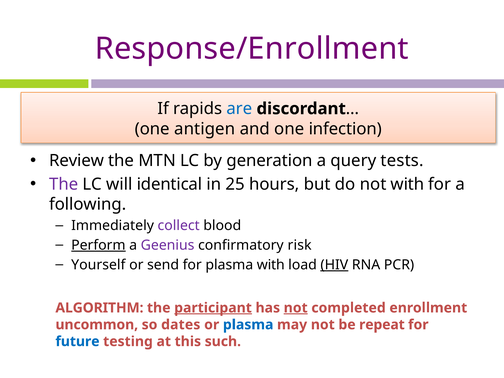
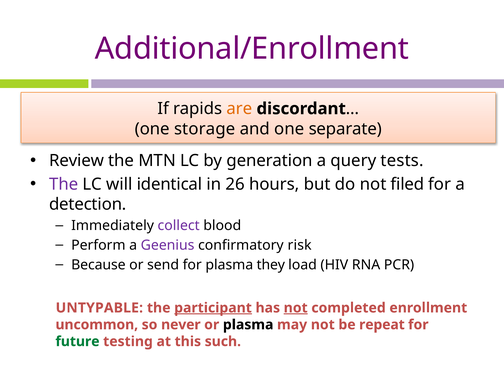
Response/Enrollment: Response/Enrollment -> Additional/Enrollment (252, 49)
are colour: blue -> orange (239, 109)
antigen: antigen -> storage (205, 129)
infection: infection -> separate (345, 129)
25: 25 -> 26 (235, 184)
not with: with -> filed (407, 184)
following: following -> detection (88, 204)
Perform underline: present -> none (98, 245)
Yourself: Yourself -> Because (98, 265)
plasma with: with -> they (271, 265)
HIV underline: present -> none (334, 265)
ALGORITHM: ALGORITHM -> UNTYPABLE (99, 308)
dates: dates -> never (181, 325)
plasma colour: blue -> black (248, 325)
future colour: blue -> green (77, 341)
